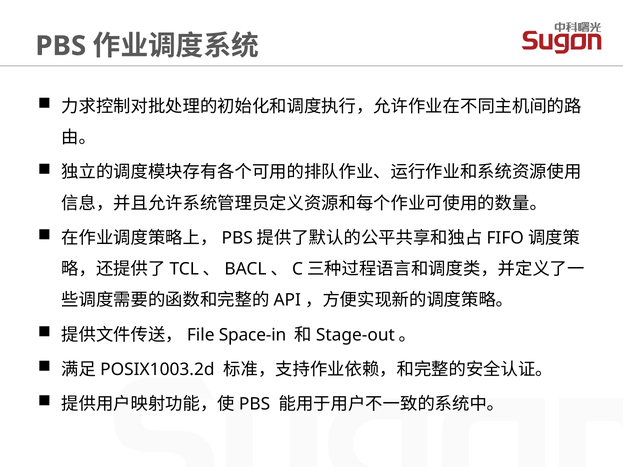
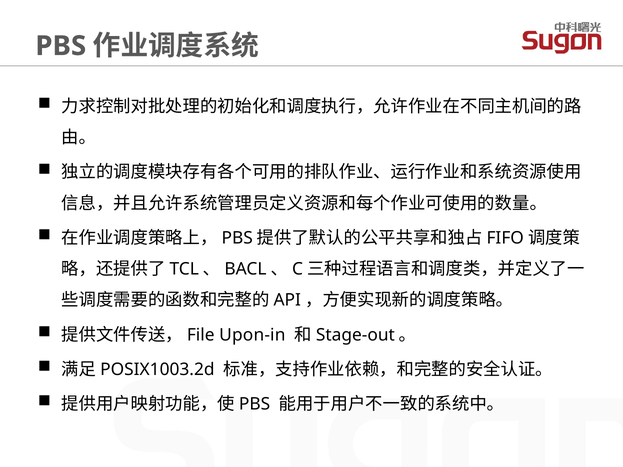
Space-in: Space-in -> Upon-in (252, 335)
